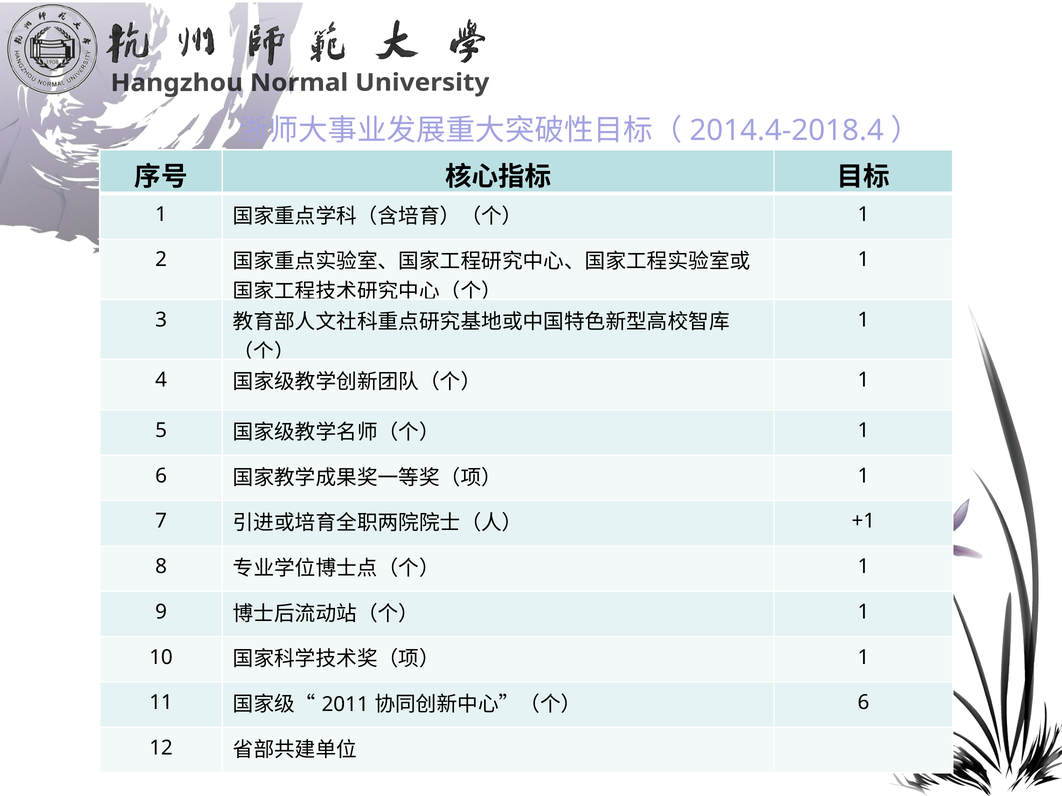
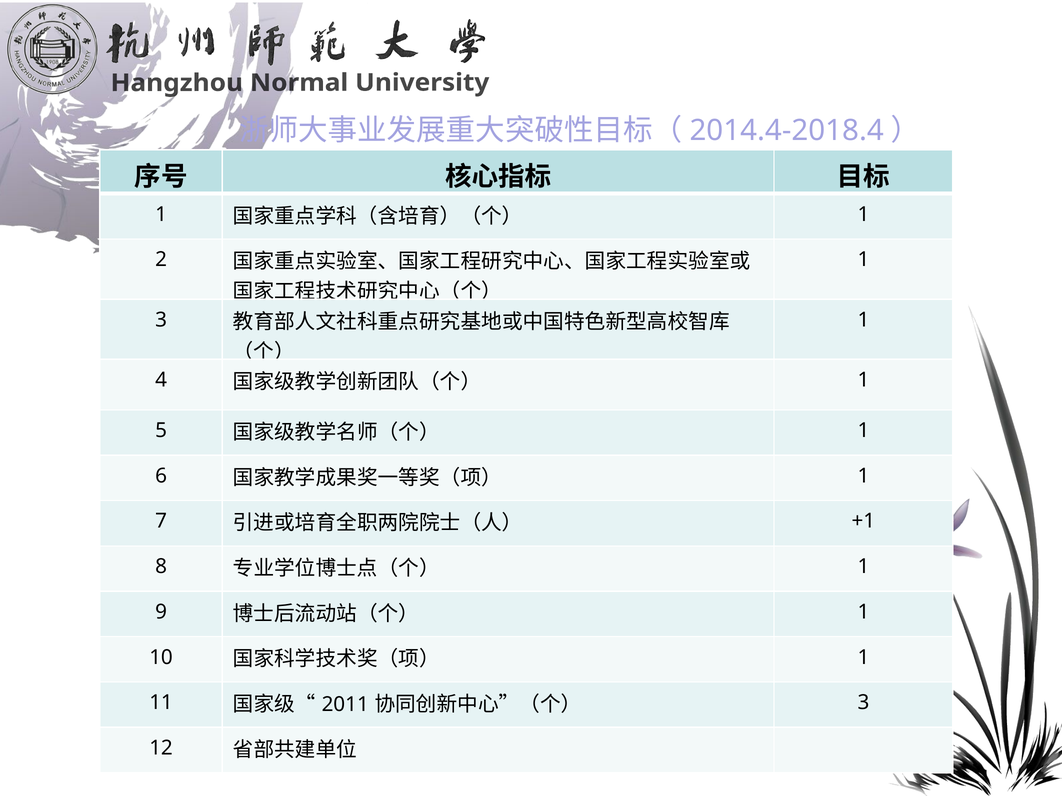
6: 6 -> 3 (863, 703)
